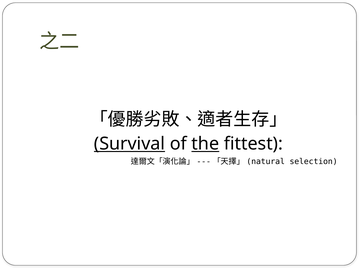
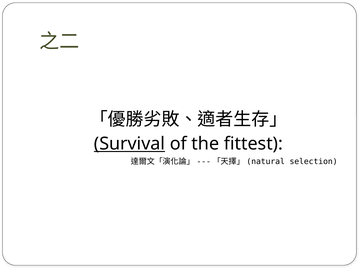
the underline: present -> none (205, 144)
